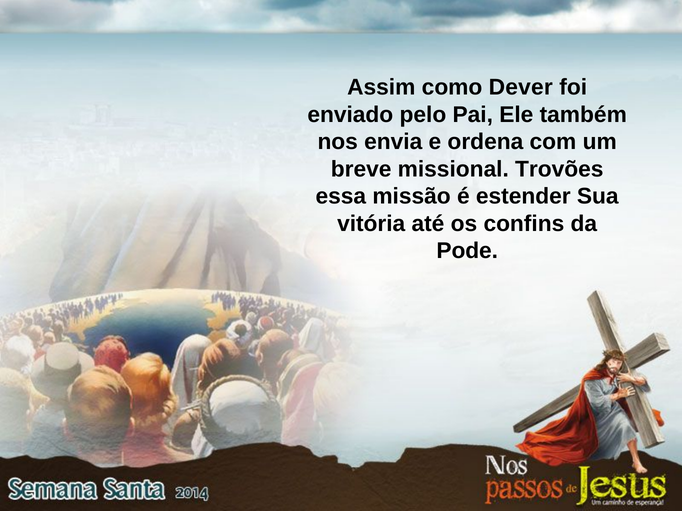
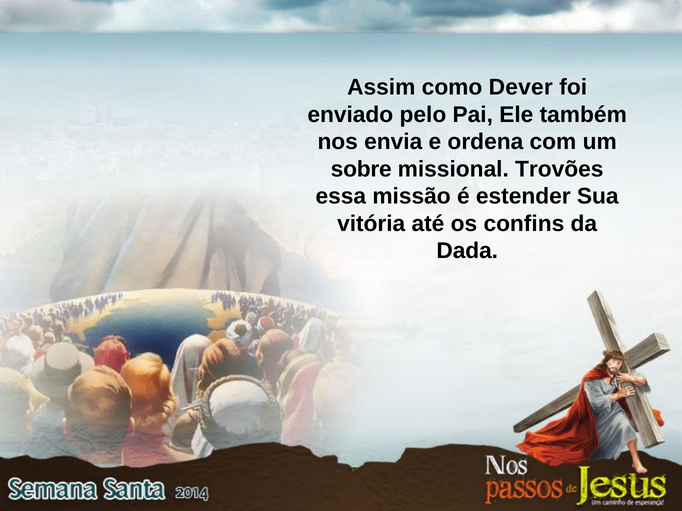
breve: breve -> sobre (361, 169)
Pode: Pode -> Dada (467, 251)
